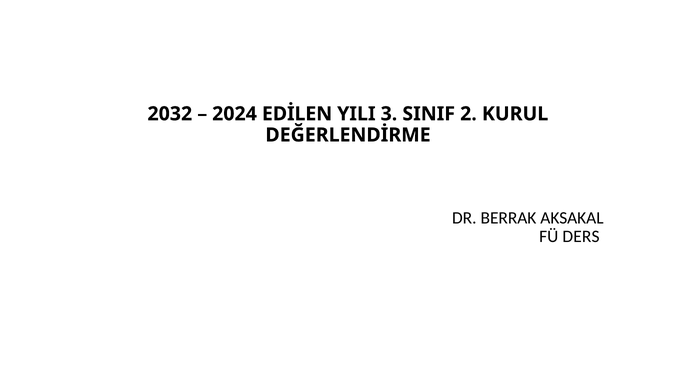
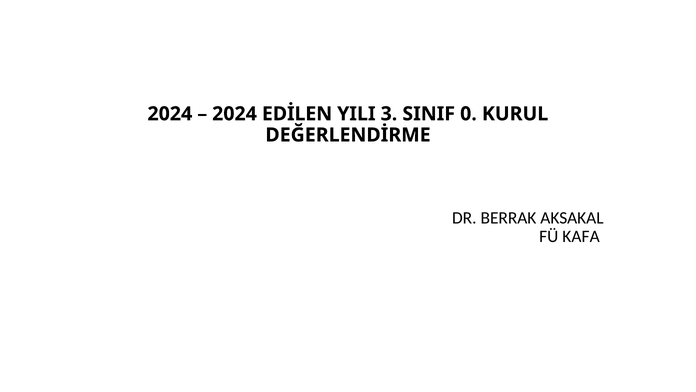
2032: 2032 -> 2024 (170, 114)
2: 2 -> 0 (468, 114)
DERS: DERS -> KAFA (581, 236)
